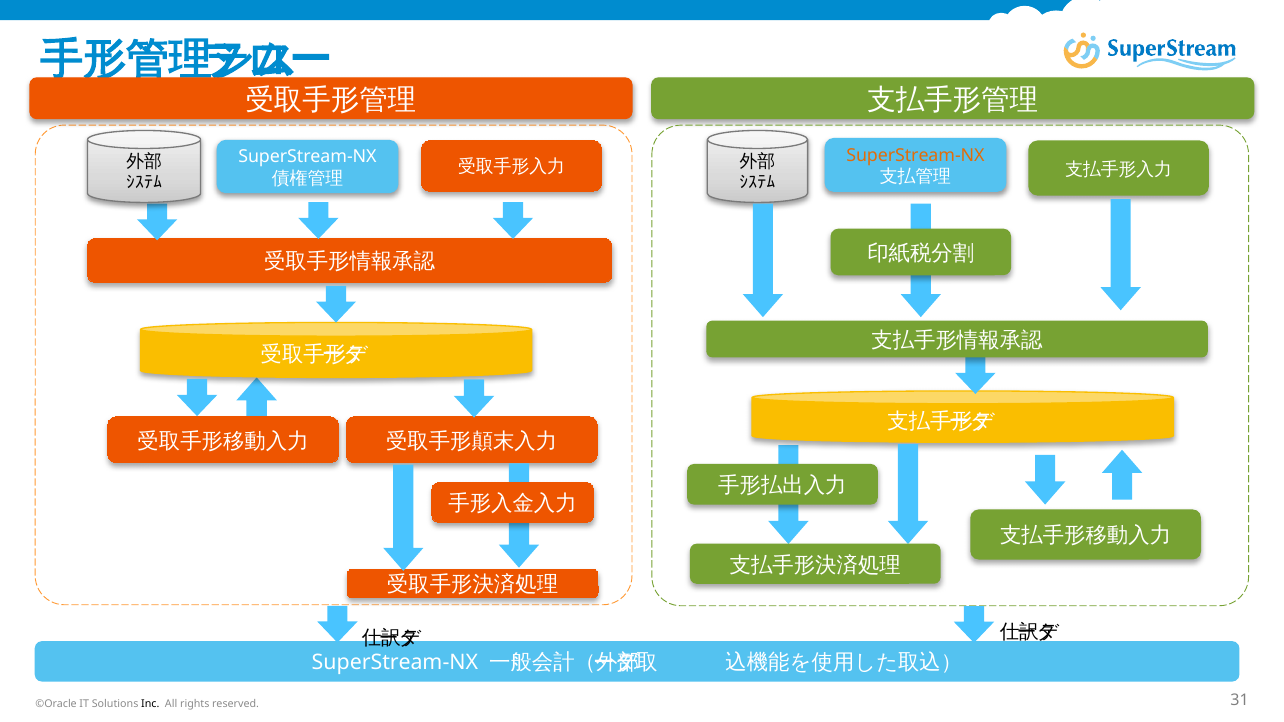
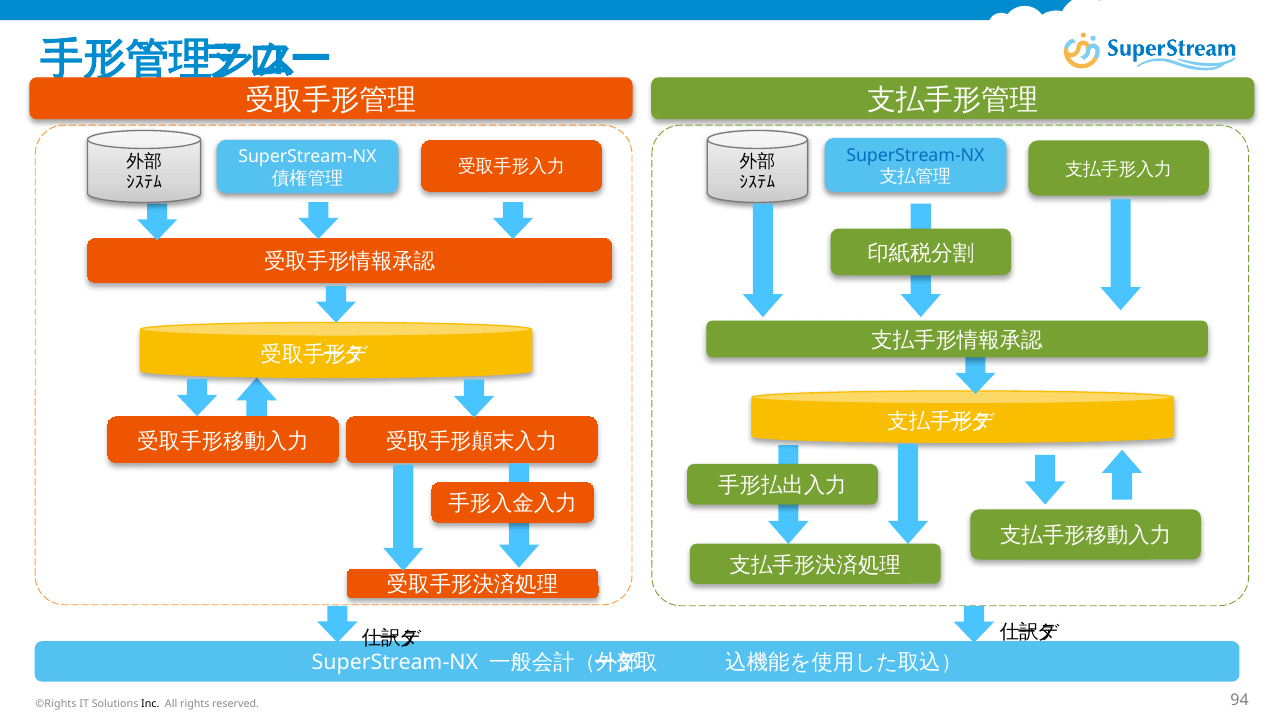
SuperStream-NX colour: orange -> blue (915, 155)
©Oracle: ©Oracle -> ©Rights (56, 704)
31: 31 -> 94 (1240, 700)
